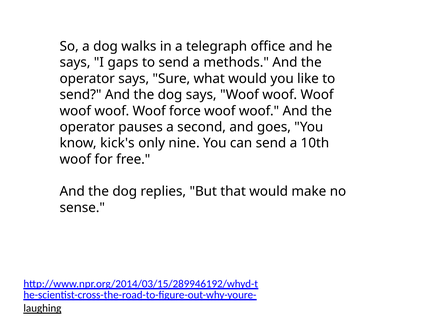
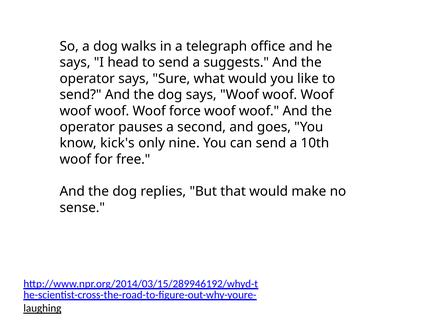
gaps: gaps -> head (123, 63)
methods: methods -> suggests (236, 63)
